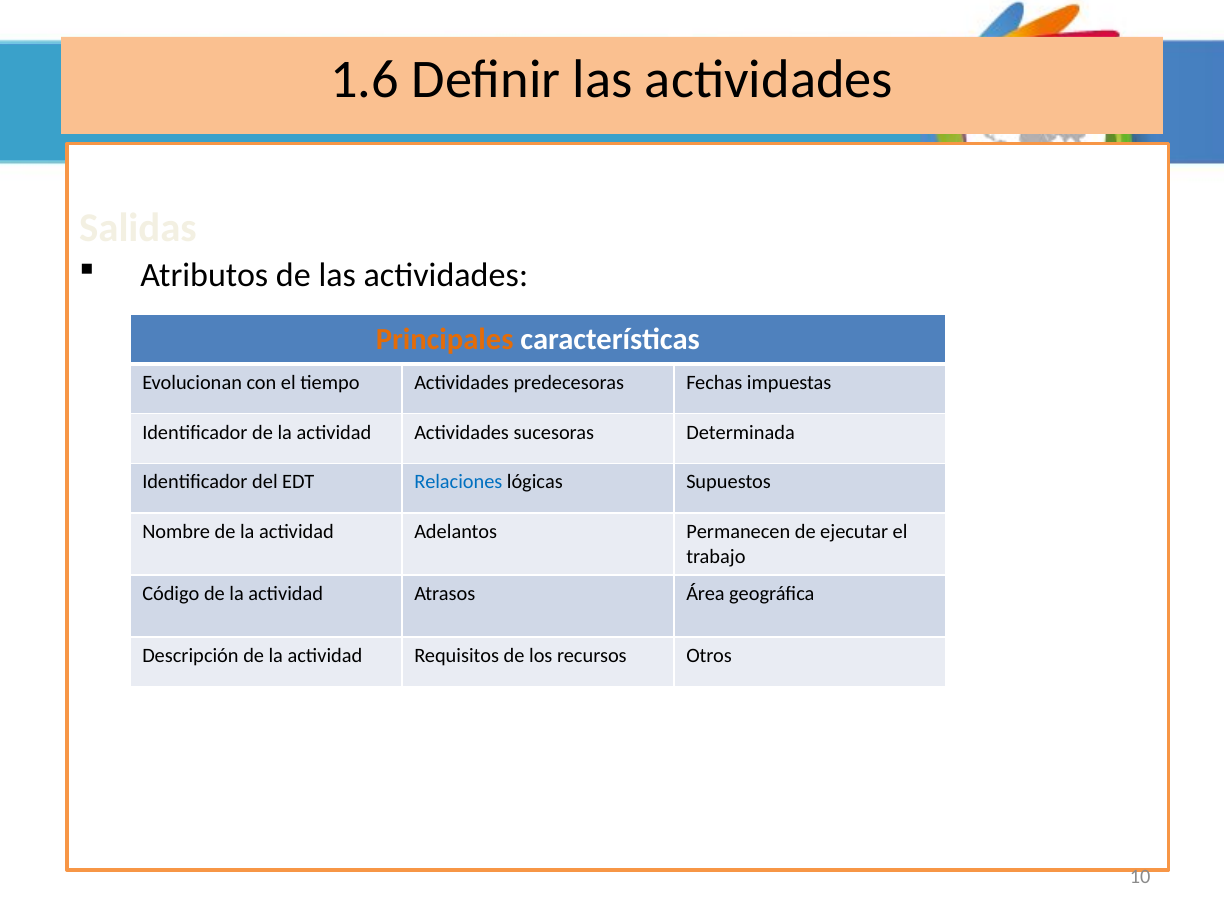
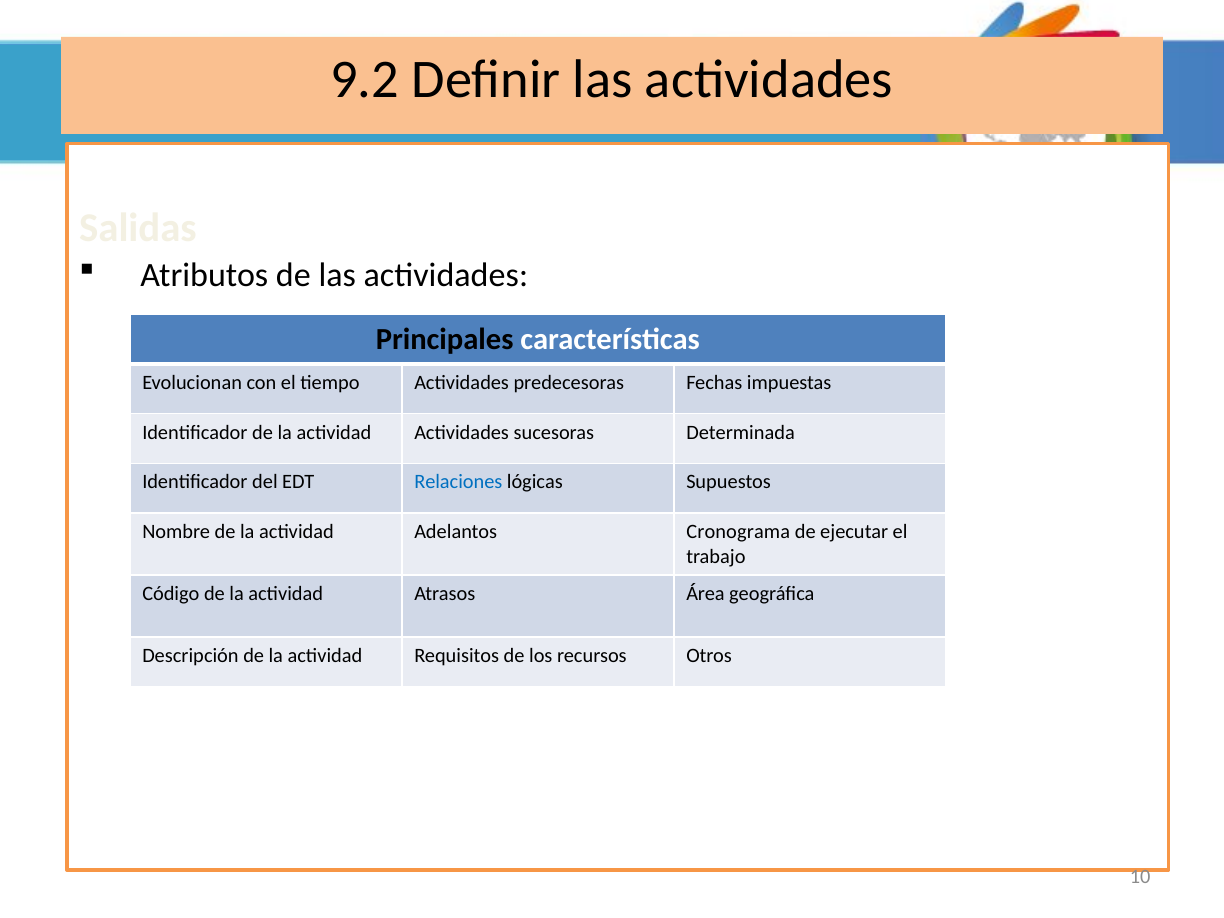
1.6: 1.6 -> 9.2 (365, 79)
Principales colour: orange -> black (445, 340)
Permanecen: Permanecen -> Cronograma (738, 532)
